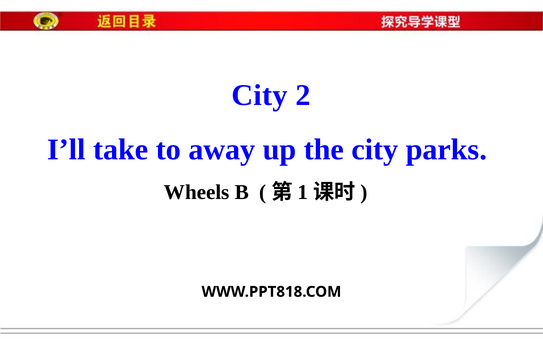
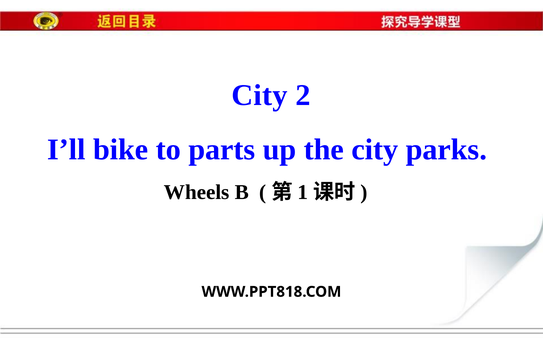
take: take -> bike (121, 150)
away: away -> parts (222, 150)
